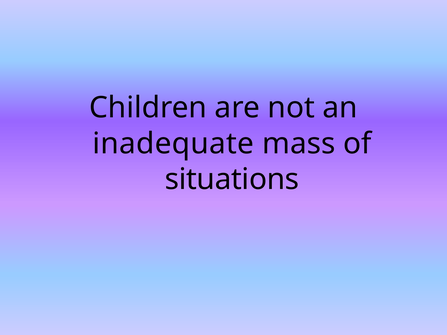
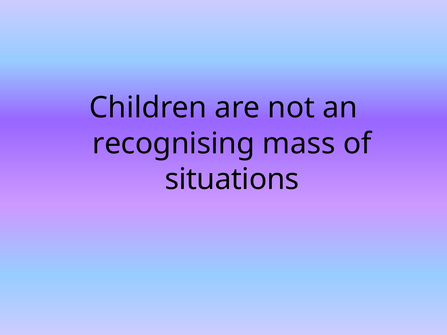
inadequate: inadequate -> recognising (174, 144)
